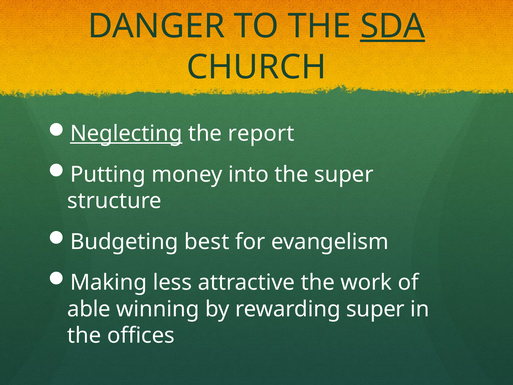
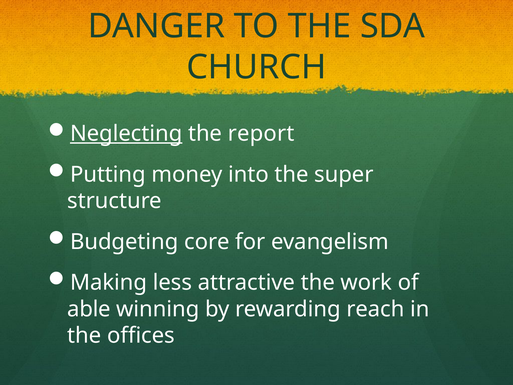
SDA underline: present -> none (393, 26)
best: best -> core (207, 242)
rewarding super: super -> reach (375, 309)
